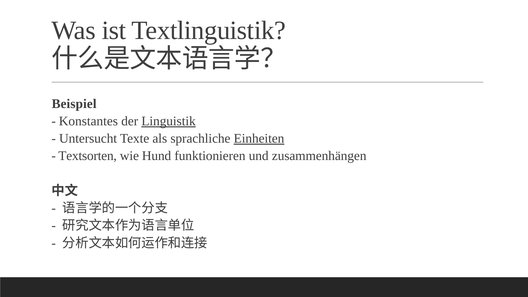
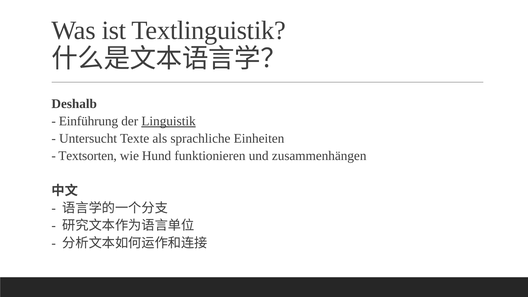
Beispiel: Beispiel -> Deshalb (74, 104)
Konstantes: Konstantes -> Einführung (88, 121)
Einheiten underline: present -> none (259, 139)
